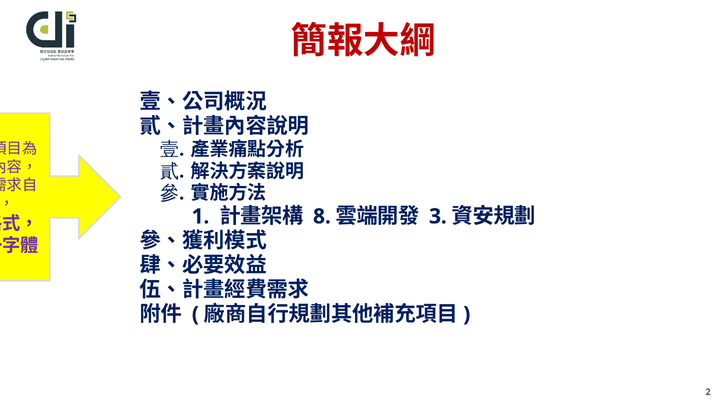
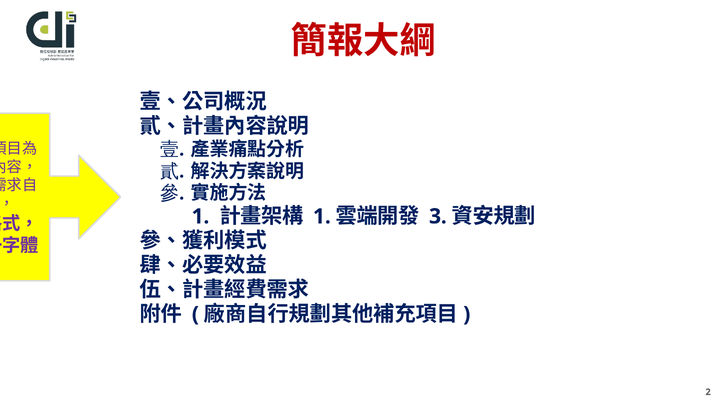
8: 8 -> 1 (322, 216)
